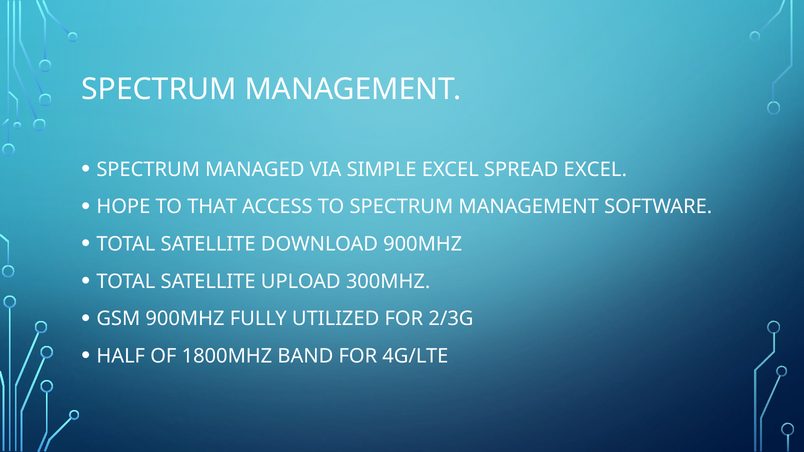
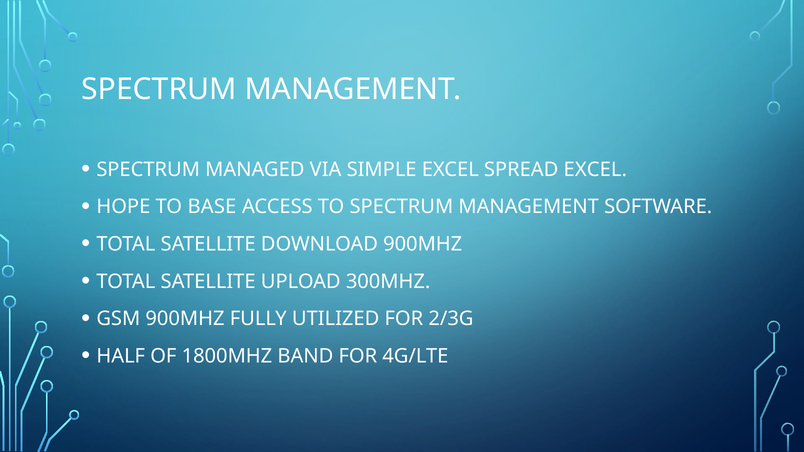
THAT: THAT -> BASE (212, 207)
